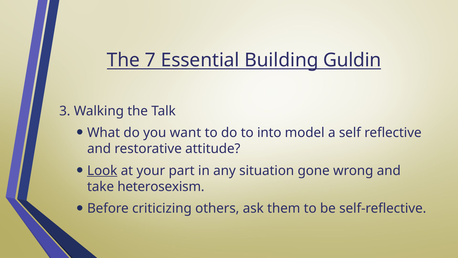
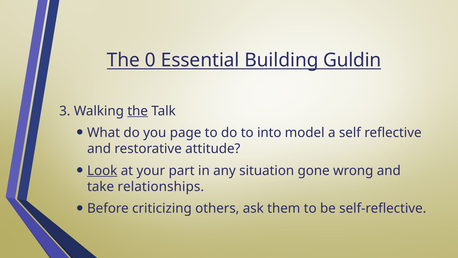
7: 7 -> 0 (150, 60)
the underline: none -> present (138, 111)
want: want -> page (186, 133)
heterosexism: heterosexism -> relationships (161, 186)
